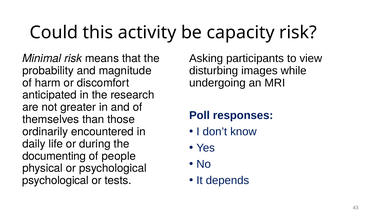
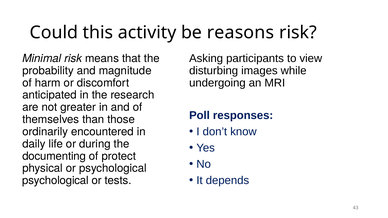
capacity: capacity -> reasons (241, 33)
people: people -> protect (119, 156)
